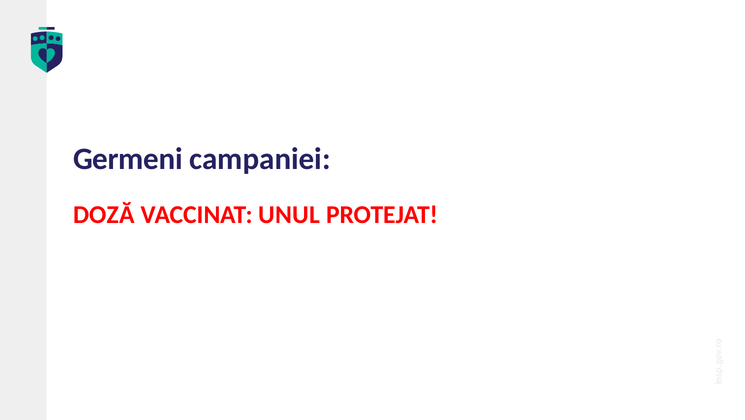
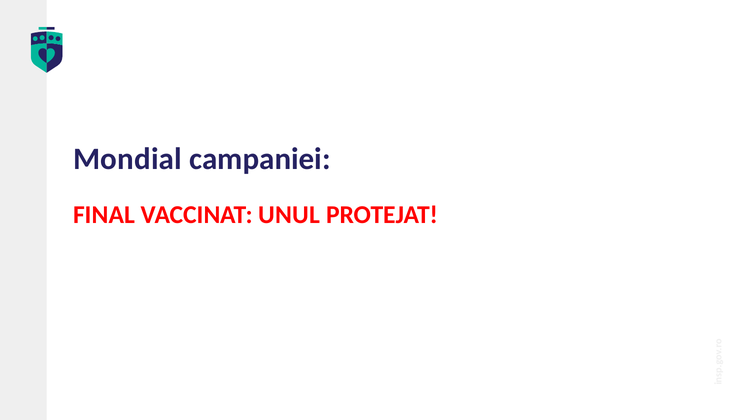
Germeni: Germeni -> Mondial (128, 159)
DOZĂ: DOZĂ -> FINAL (104, 215)
